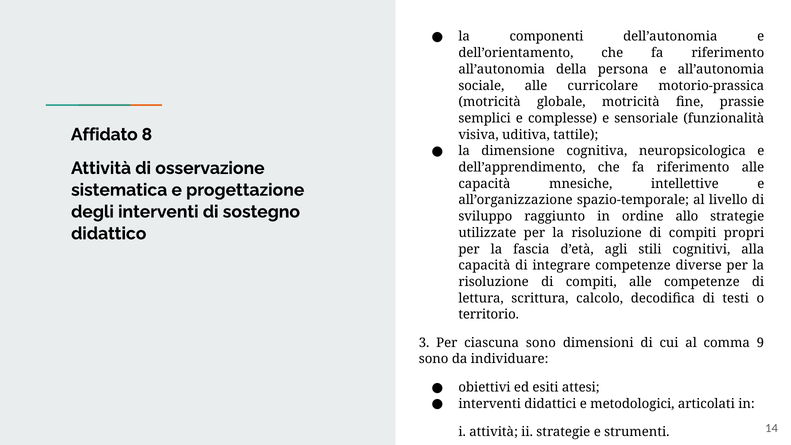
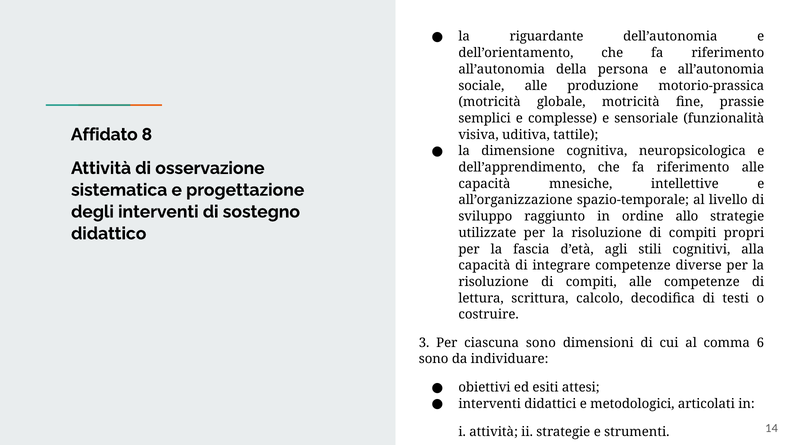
componenti: componenti -> riguardante (547, 37)
curricolare: curricolare -> produzione (603, 86)
territorio: territorio -> costruire (489, 315)
9: 9 -> 6 (760, 343)
